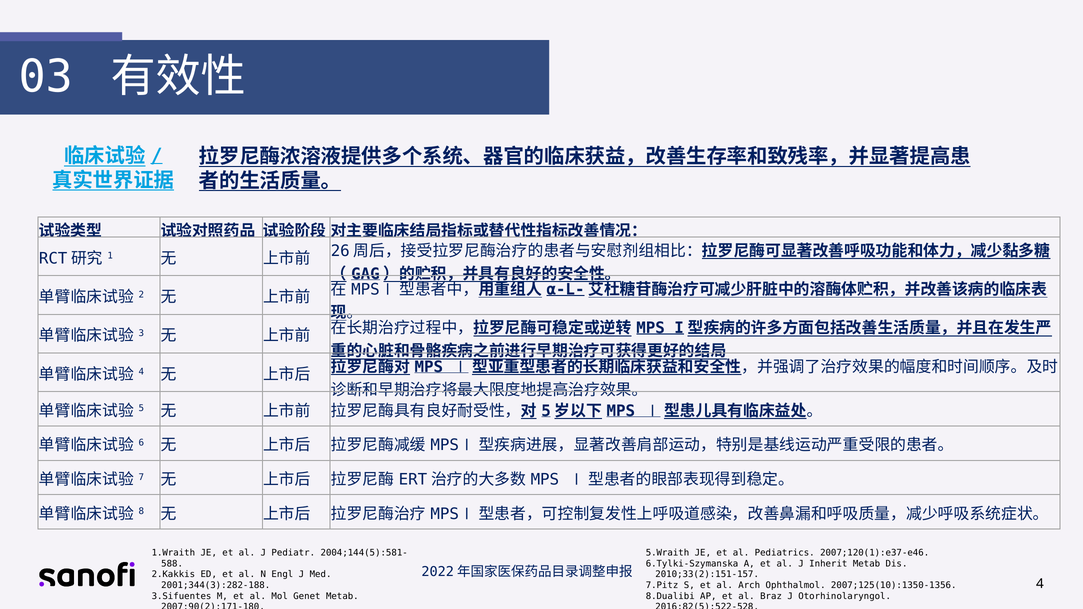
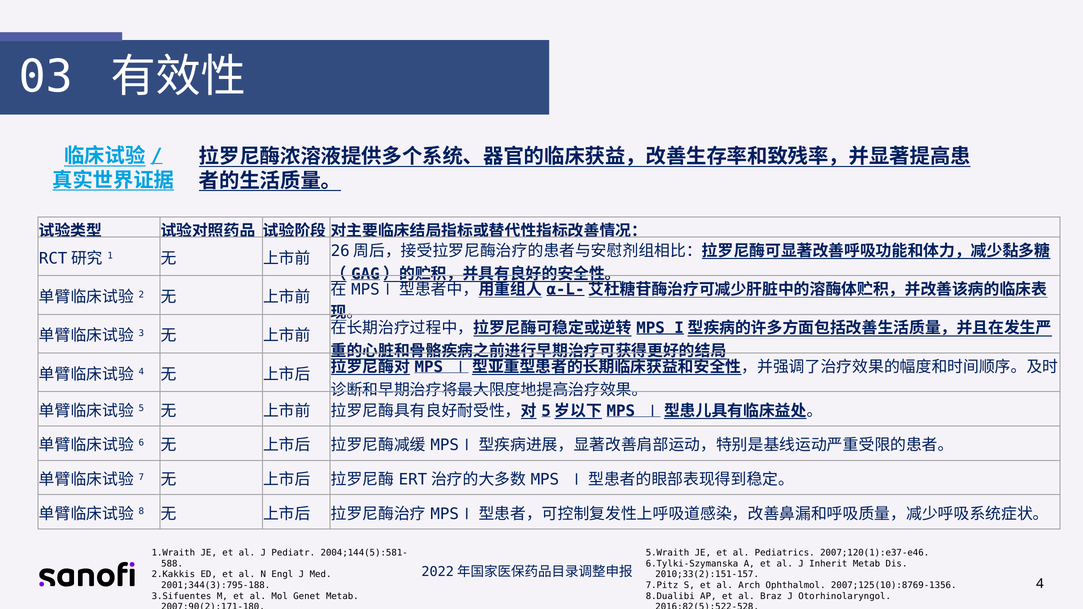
2001;344(3):282-188: 2001;344(3):282-188 -> 2001;344(3):795-188 (216, 585)
2007;125(10):1350-1356: 2007;125(10):1350-1356 -> 2007;125(10):8769-1356 (894, 585)
